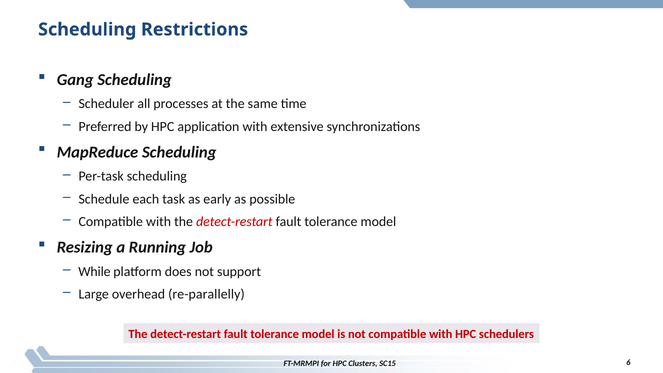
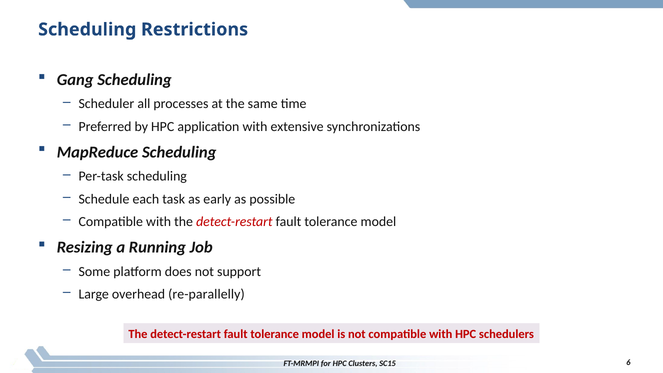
While: While -> Some (94, 271)
